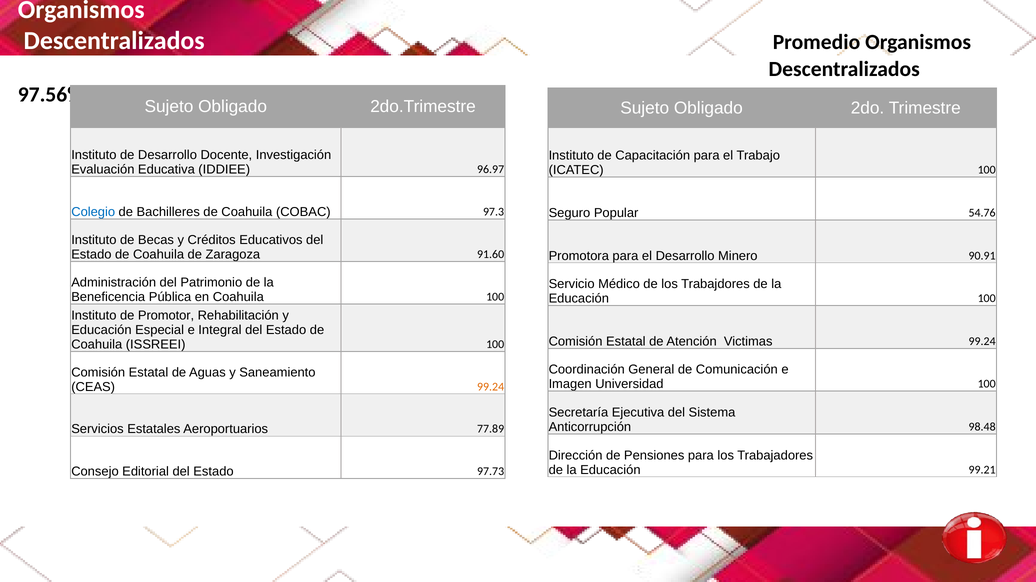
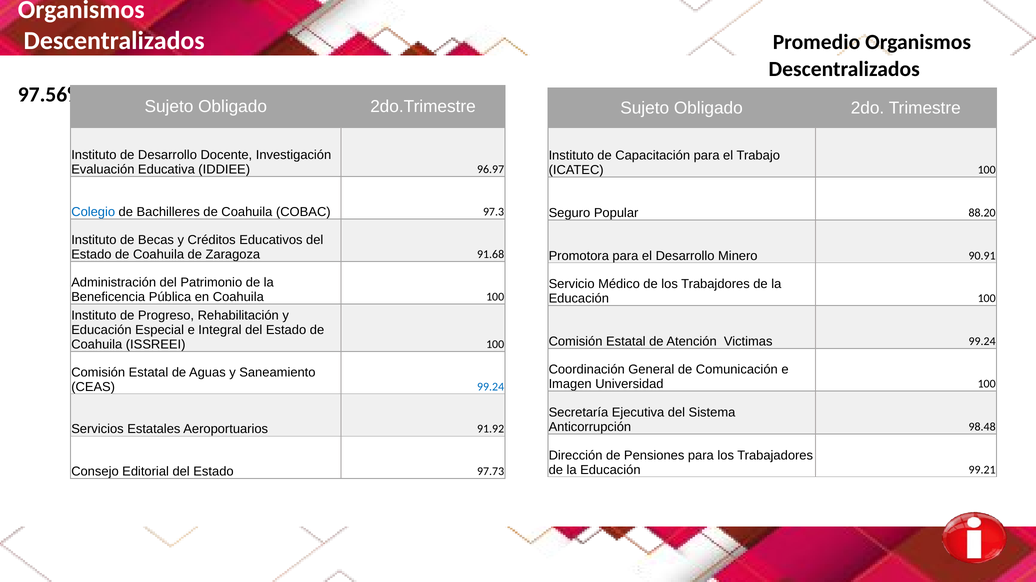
54.76: 54.76 -> 88.20 (982, 213)
91.60: 91.60 -> 91.68 (491, 255)
Promotor: Promotor -> Progreso (166, 316)
99.24 colour: orange -> blue (491, 387)
77.89: 77.89 -> 91.92 (491, 430)
